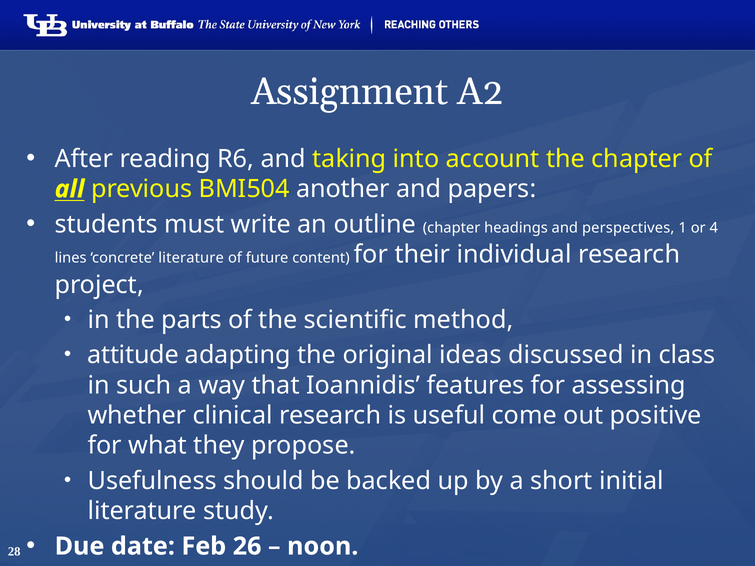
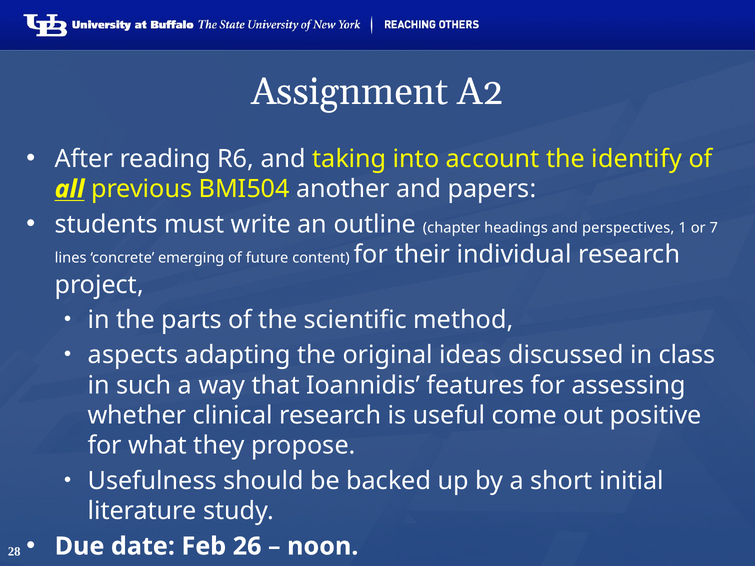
the chapter: chapter -> identify (637, 159)
4: 4 -> 7 (714, 228)
concrete literature: literature -> emerging (191, 258)
attitude: attitude -> aspects (133, 355)
